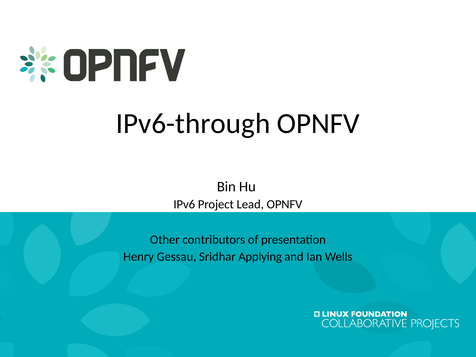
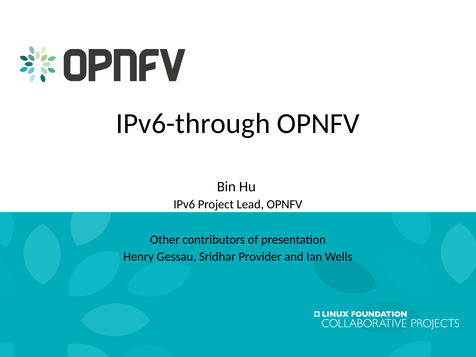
Applying: Applying -> Provider (260, 257)
